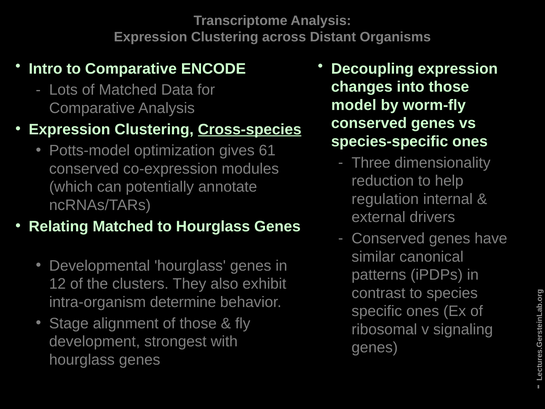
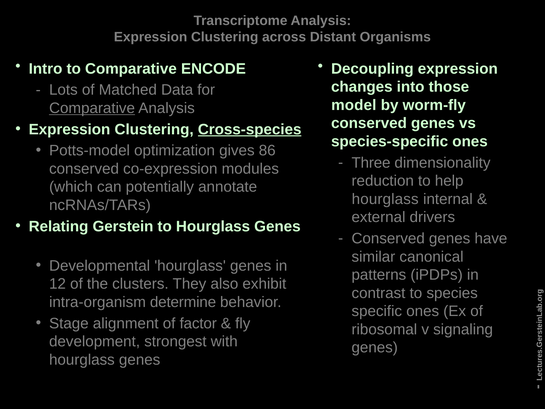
Comparative underline: none -> present (92, 108)
61: 61 -> 86 (267, 150)
regulation: regulation -> hourglass (385, 199)
Relating Matched: Matched -> Gerstein (123, 226)
of those: those -> factor (198, 323)
